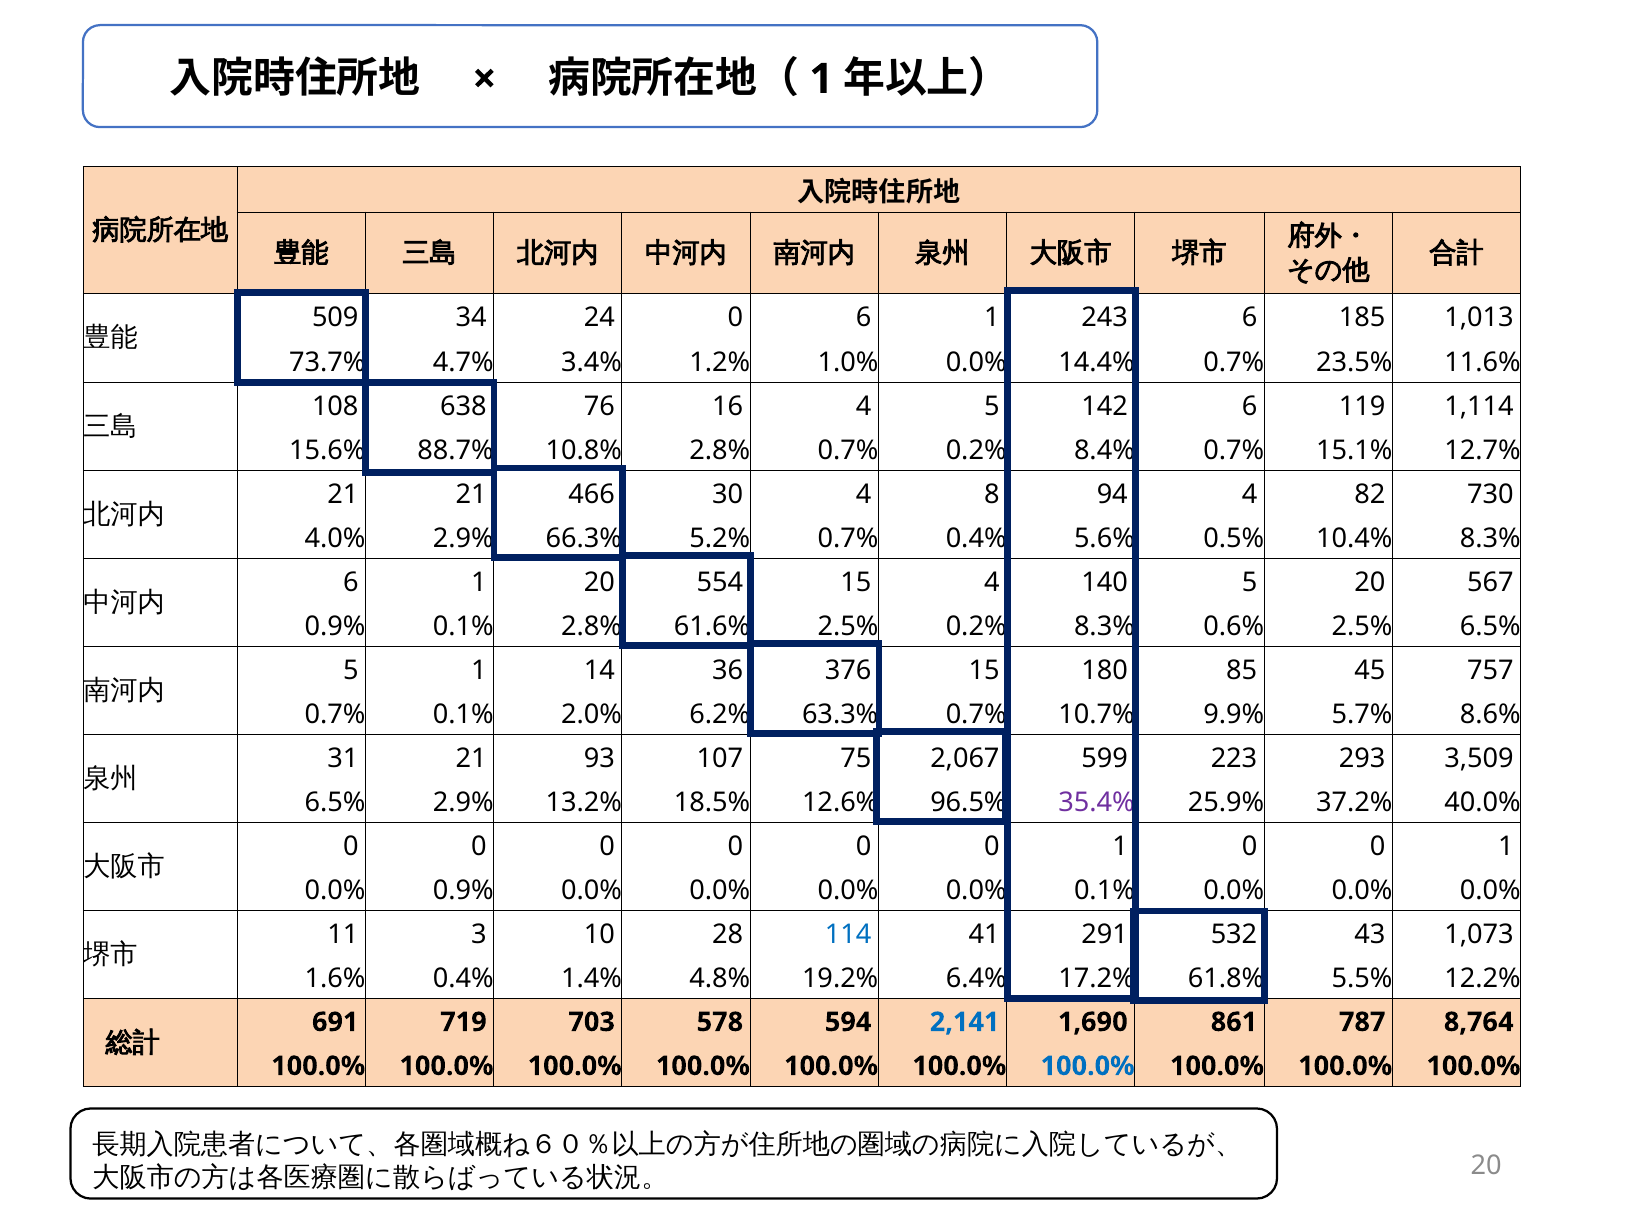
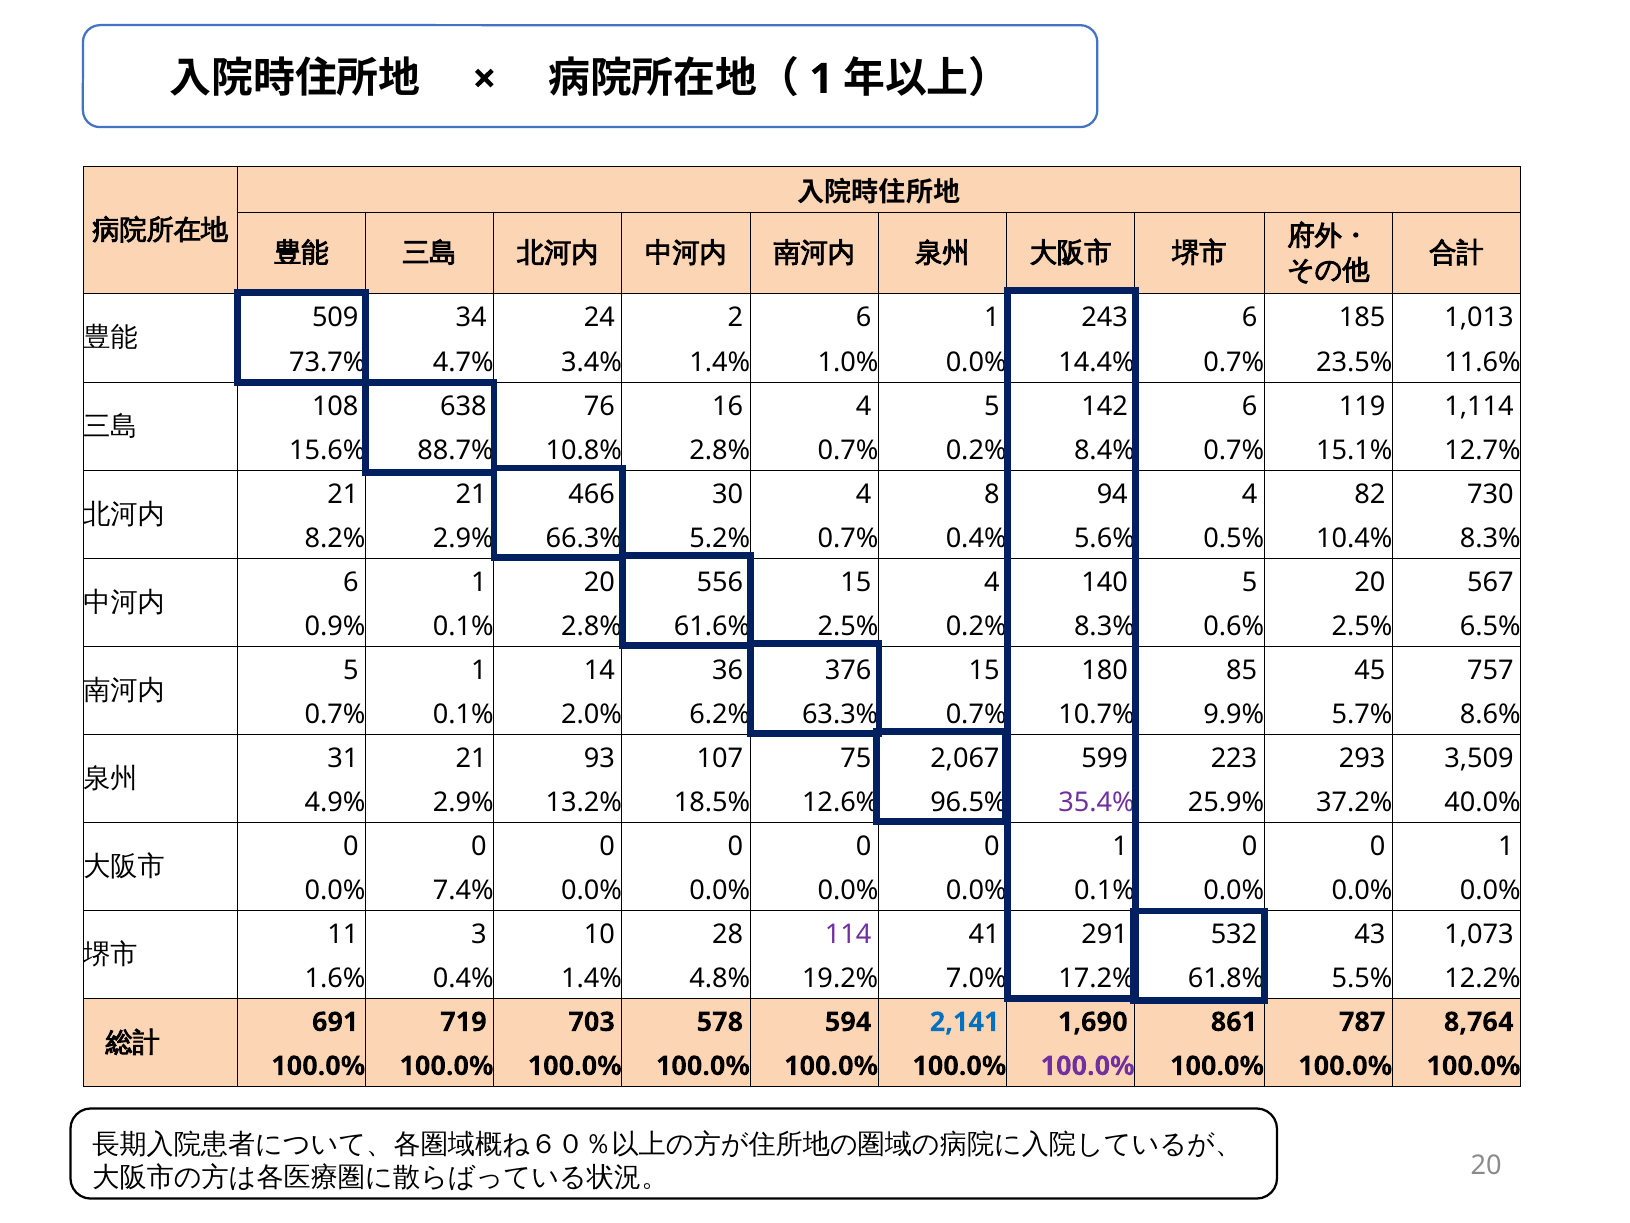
24 0: 0 -> 2 (735, 317)
3.4% 1.2%: 1.2% -> 1.4% (720, 362)
4.0%: 4.0% -> 8.2% (335, 538)
554: 554 -> 556 (720, 582)
6.5%: 6.5% -> 4.9% (335, 802)
0.0% 0.9%: 0.9% -> 7.4% (463, 890)
114 colour: blue -> purple (848, 934)
6.4%: 6.4% -> 7.0% (976, 978)
100.0% colour: blue -> purple (1088, 1066)
